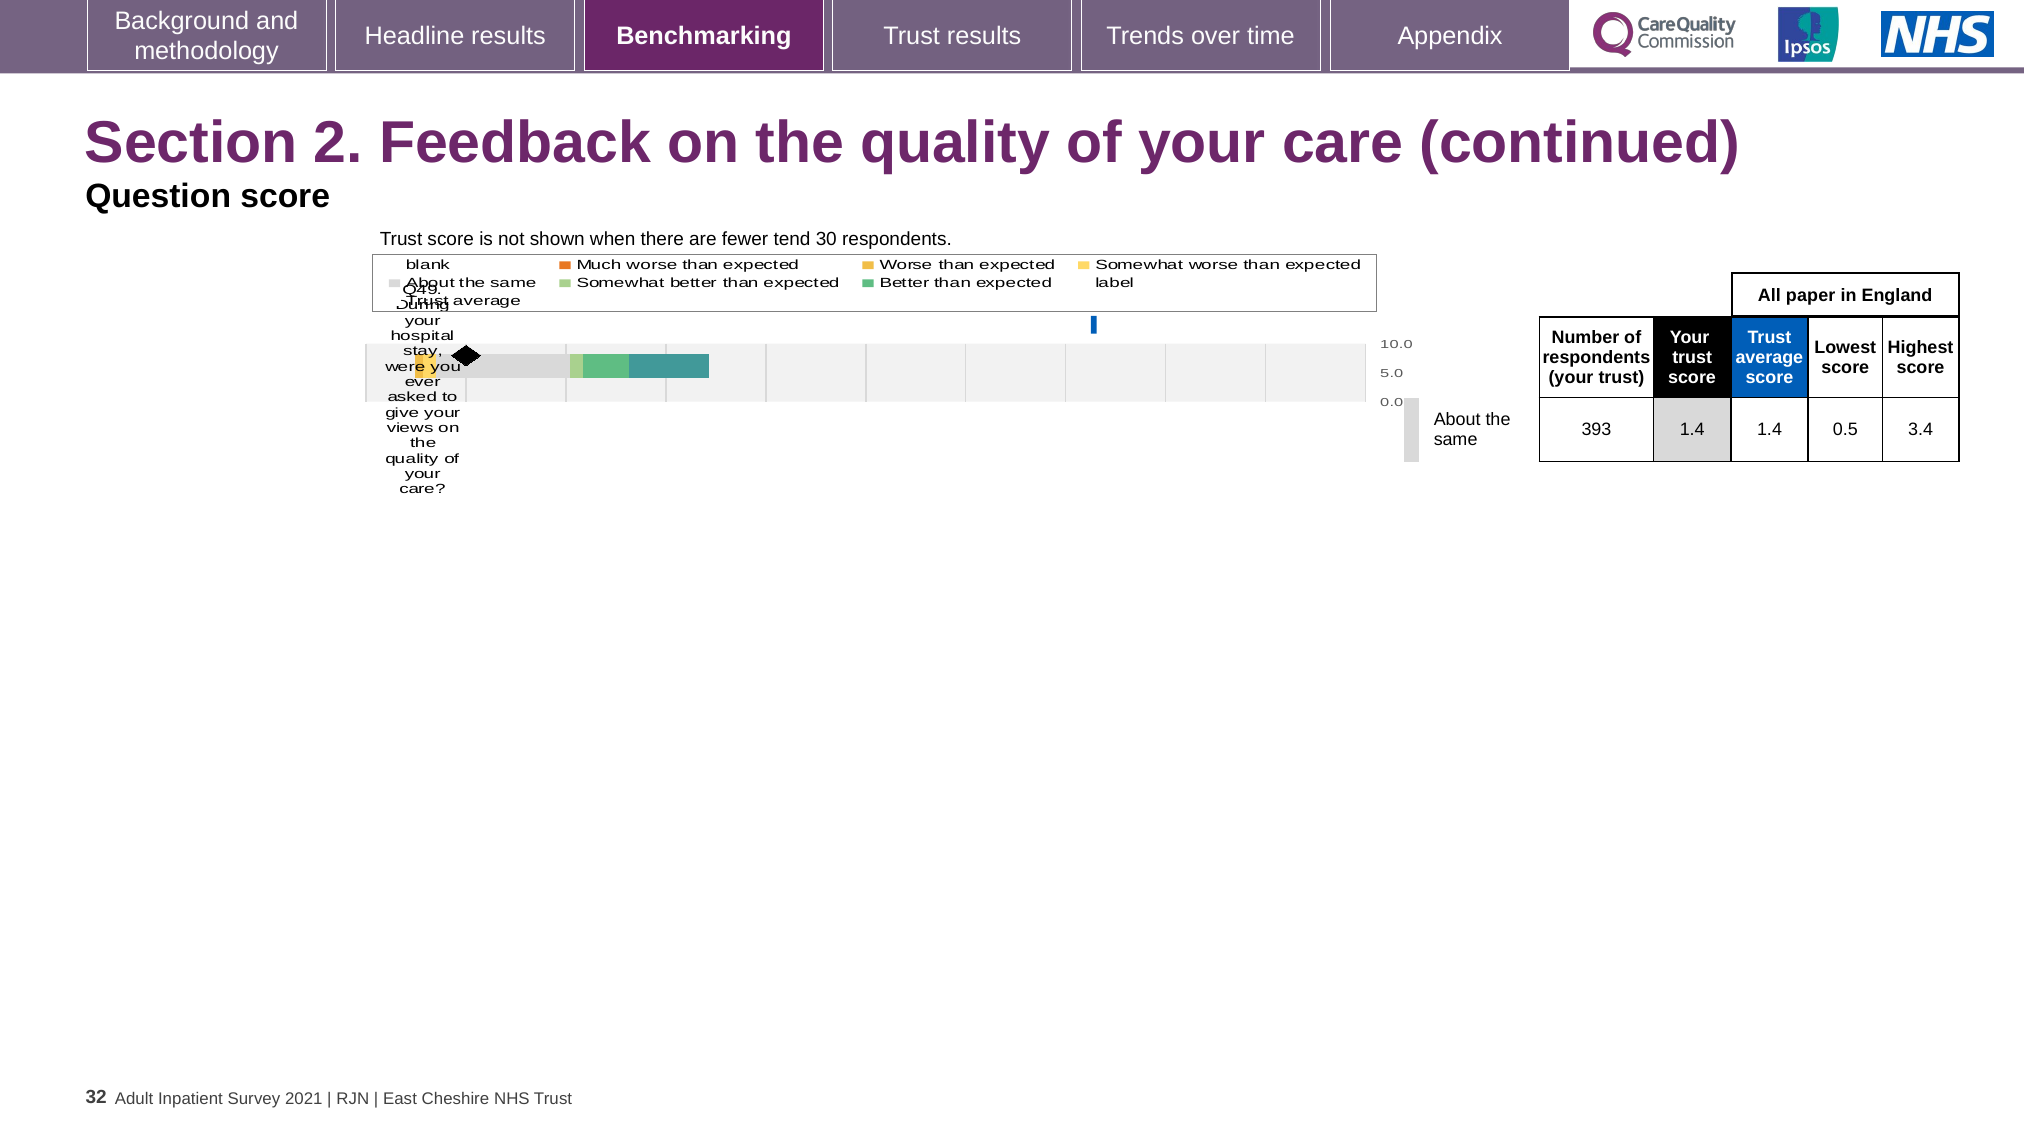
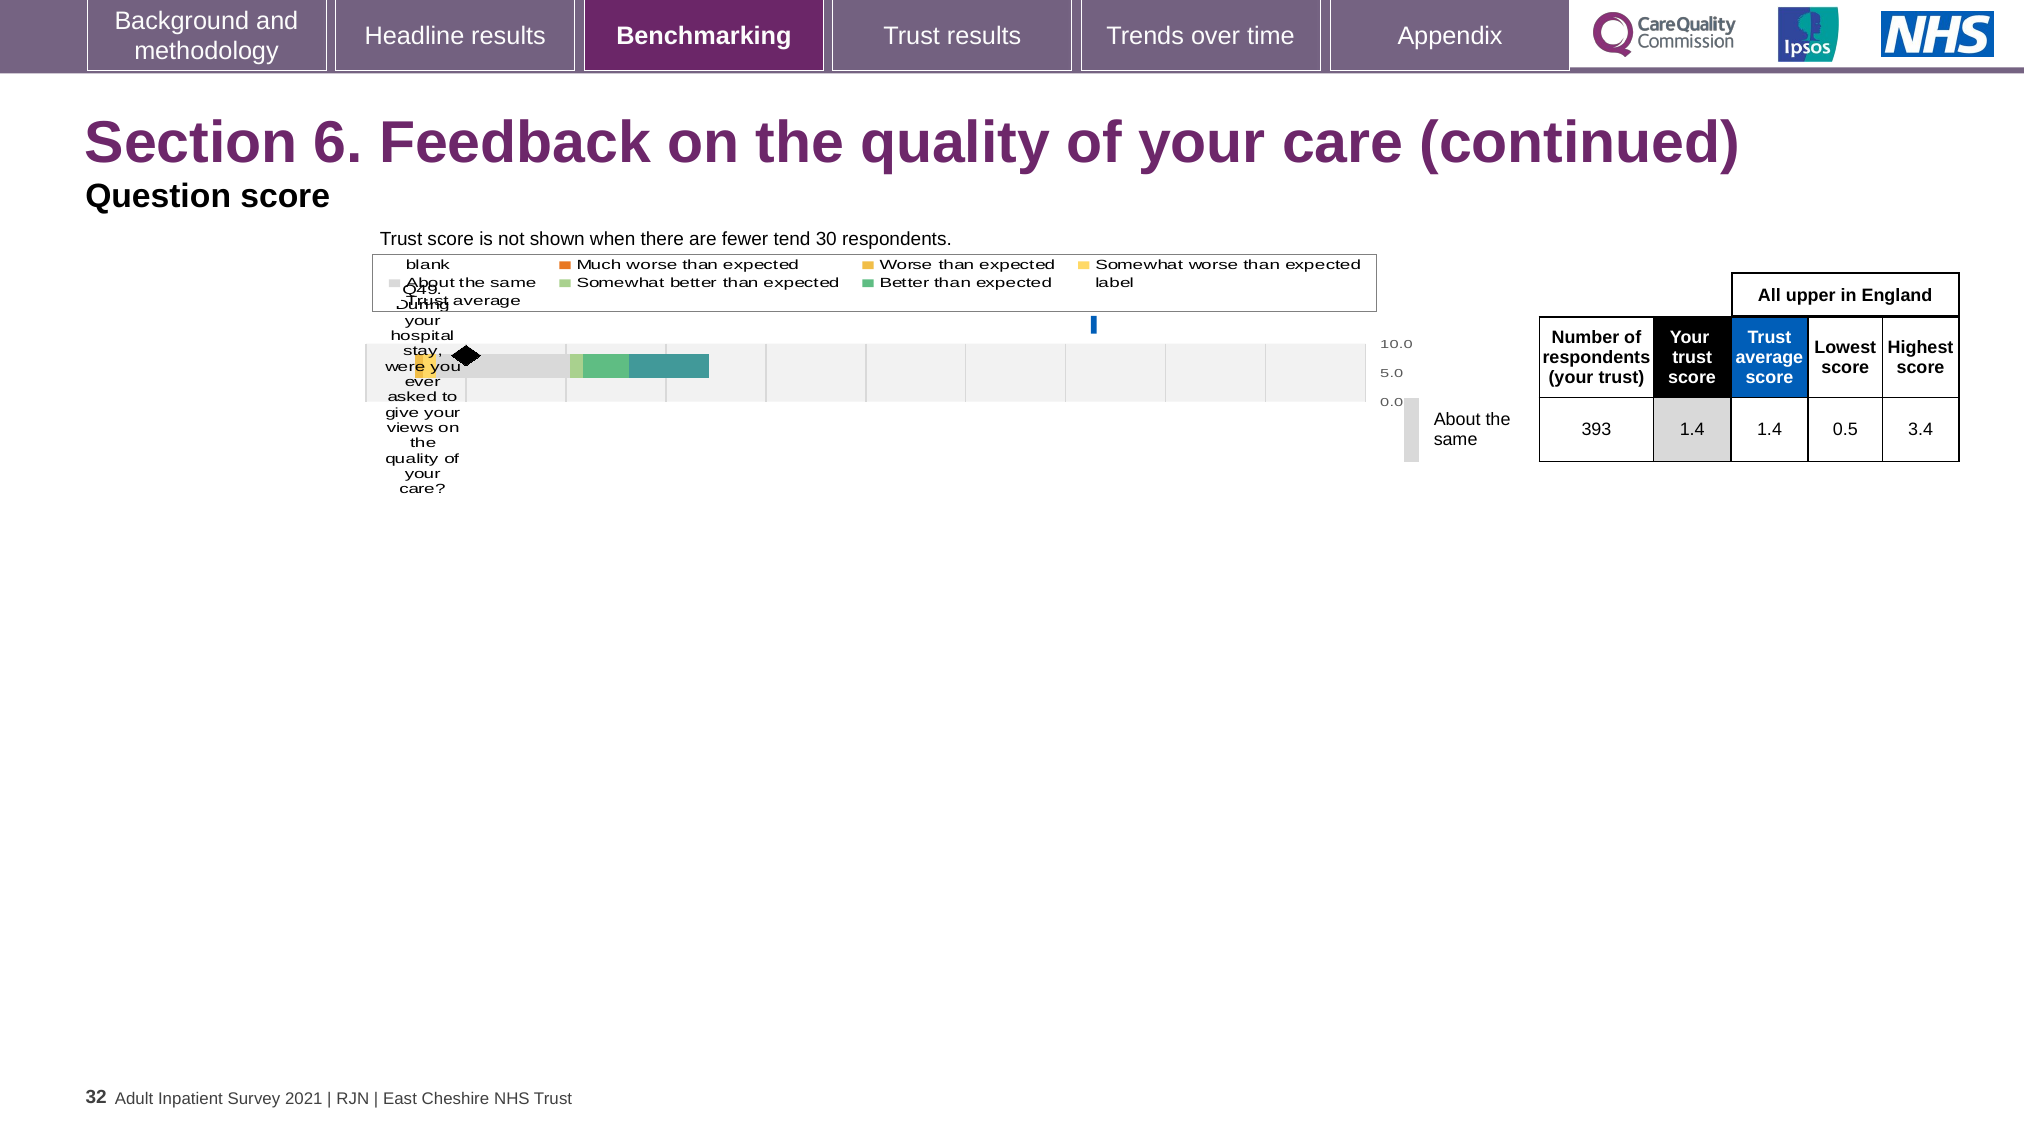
2: 2 -> 6 (338, 143)
paper: paper -> upper (1811, 296)
